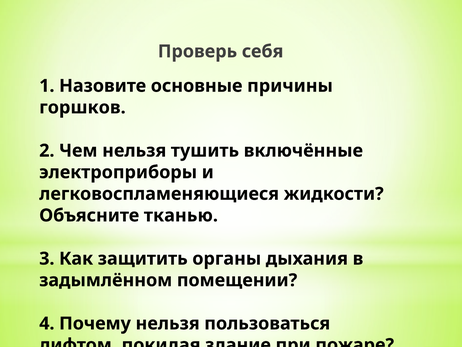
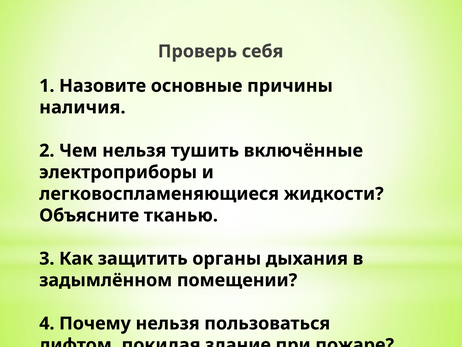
горшков: горшков -> наличия (82, 107)
